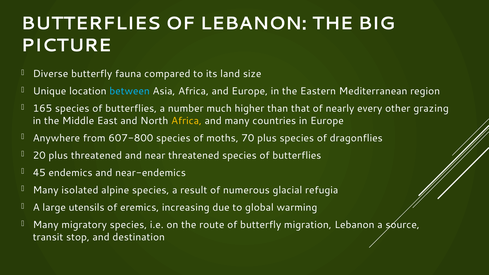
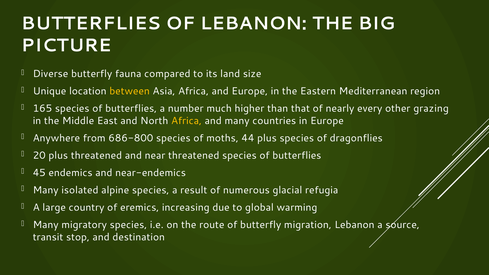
between colour: light blue -> yellow (130, 91)
607-800: 607-800 -> 686-800 (131, 138)
70: 70 -> 44 (248, 138)
utensils: utensils -> country (87, 208)
